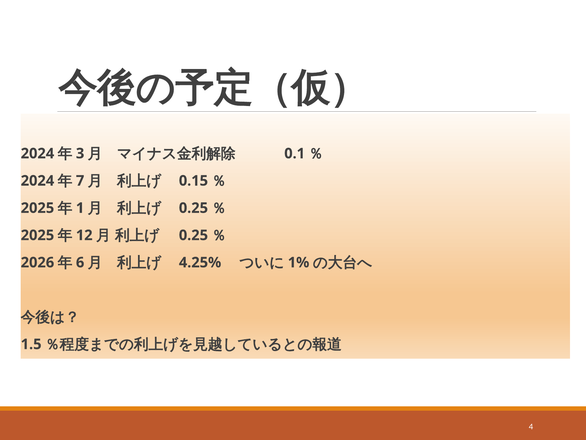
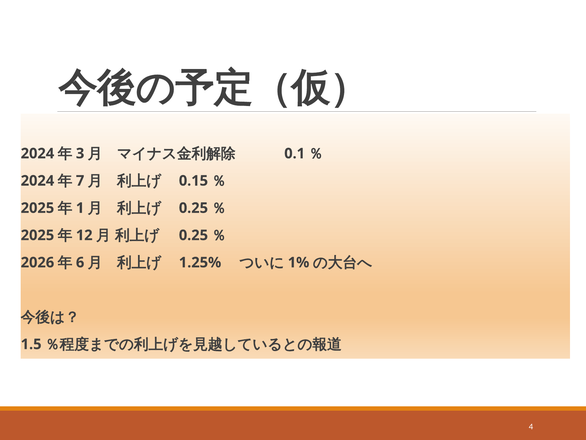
4.25%: 4.25% -> 1.25% (200, 262)
